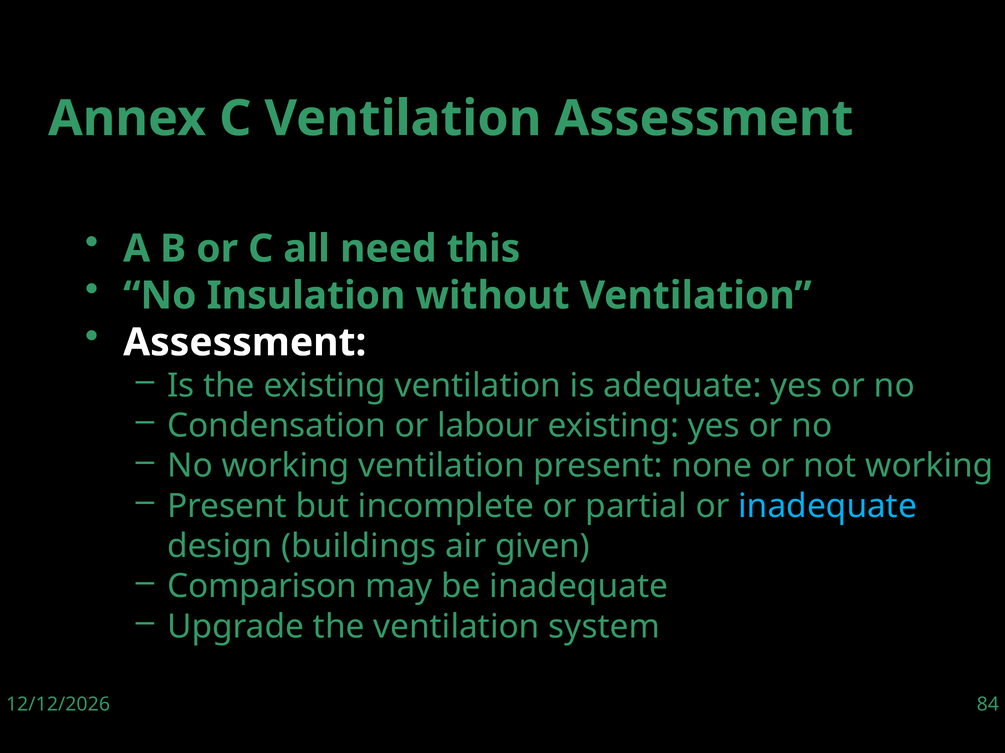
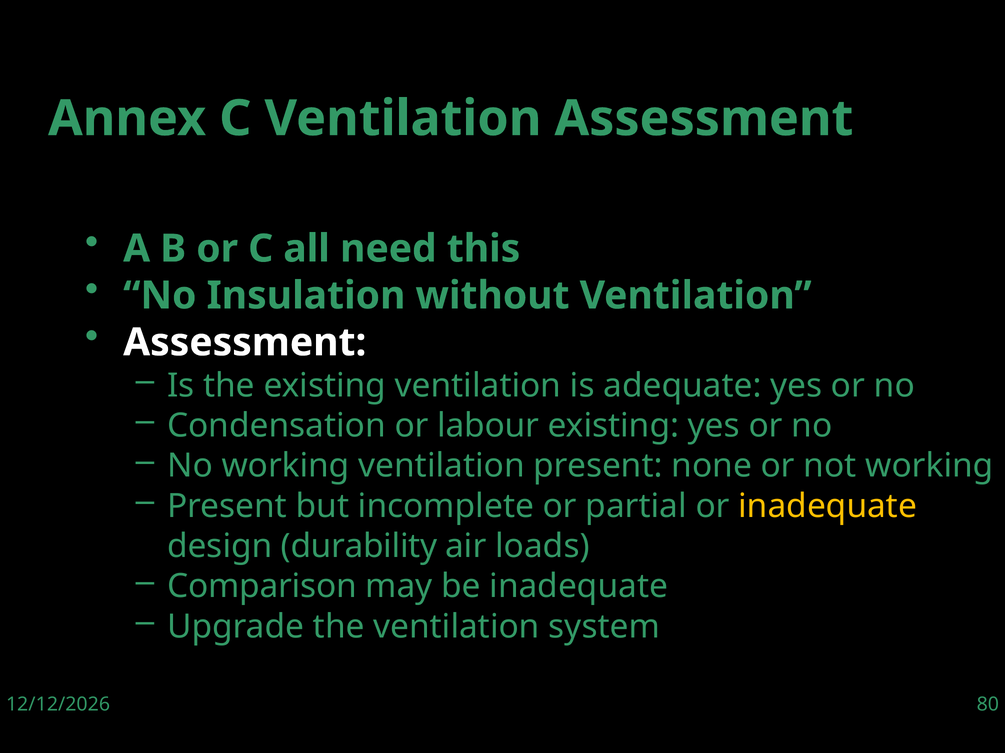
inadequate colour: light blue -> yellow (828, 507)
buildings: buildings -> durability (359, 547)
given: given -> loads (542, 547)
84: 84 -> 80 (988, 705)
